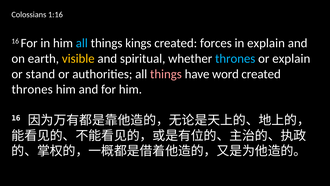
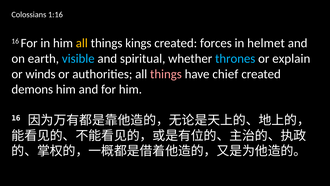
all colour: light blue -> yellow (82, 43)
in explain: explain -> helmet (266, 43)
visible colour: yellow -> light blue (78, 58)
stand: stand -> winds (41, 74)
word: word -> chief (225, 74)
thrones: thrones -> demons (32, 89)
